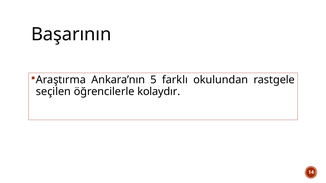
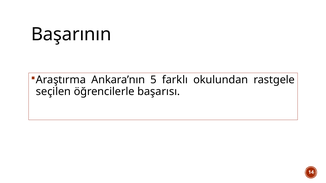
kolaydır: kolaydır -> başarısı (159, 92)
